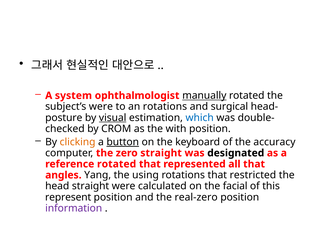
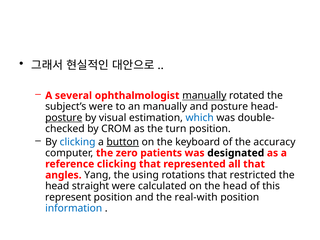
system: system -> several (73, 96)
an rotations: rotations -> manually (165, 107)
and surgical: surgical -> posture (229, 107)
posture underline: none -> present (64, 118)
visual underline: present -> none (113, 118)
with: with -> turn (176, 129)
clicking colour: orange -> blue (78, 142)
zero straight: straight -> patients (161, 153)
reference rotated: rotated -> clicking (117, 164)
on the facial: facial -> head (235, 186)
real-zero: real-zero -> real-with (196, 197)
information colour: purple -> blue (74, 208)
